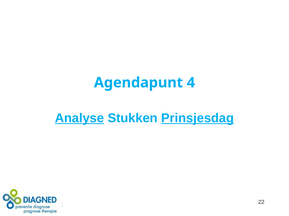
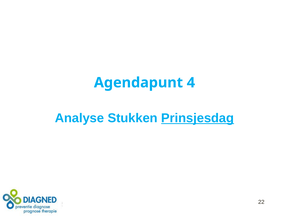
Analyse underline: present -> none (79, 118)
